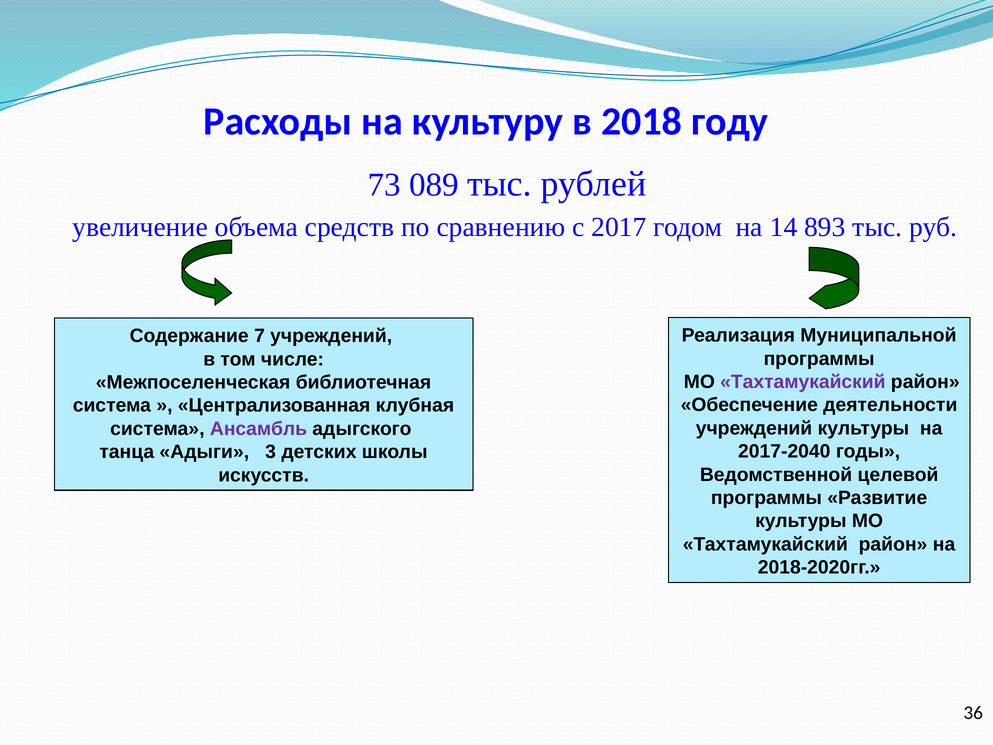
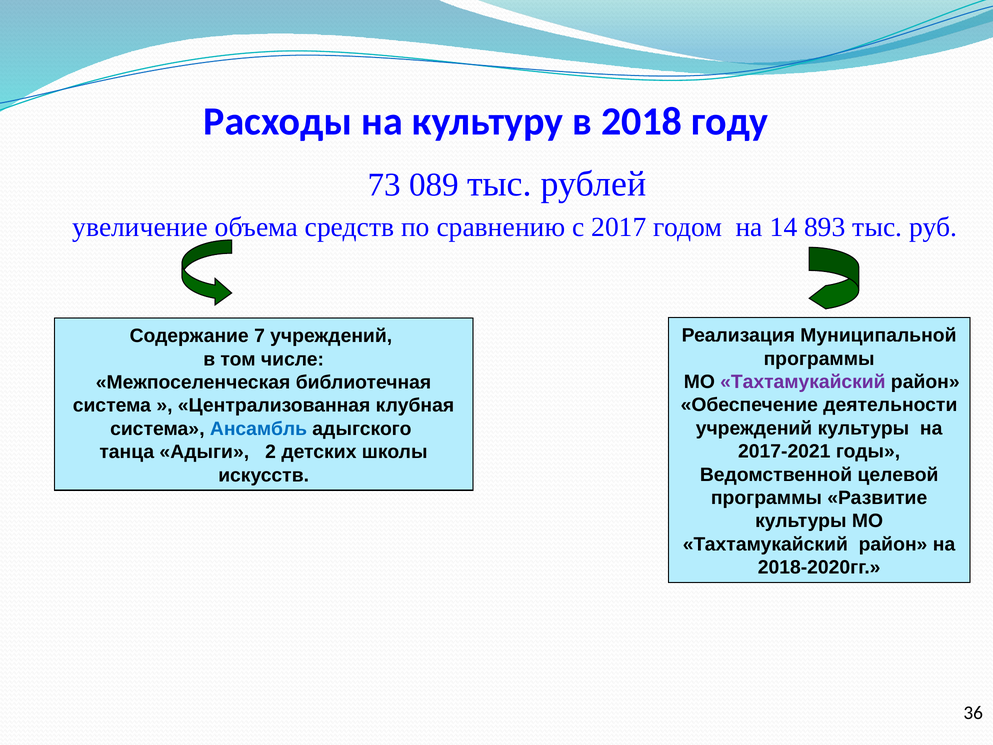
Ансамбль colour: purple -> blue (259, 429)
2017-2040: 2017-2040 -> 2017-2021 (784, 451)
3: 3 -> 2 (271, 452)
